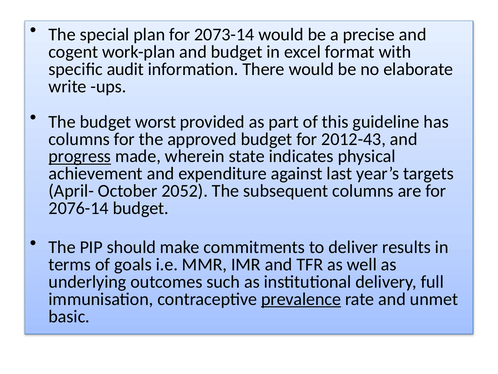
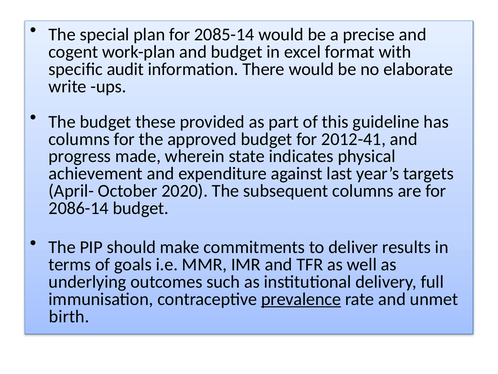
2073-14: 2073-14 -> 2085-14 (224, 35)
worst: worst -> these (156, 122)
2012-43: 2012-43 -> 2012-41 (354, 139)
progress underline: present -> none (80, 156)
2052: 2052 -> 2020 (185, 191)
2076-14: 2076-14 -> 2086-14 (79, 208)
basic: basic -> birth (69, 316)
